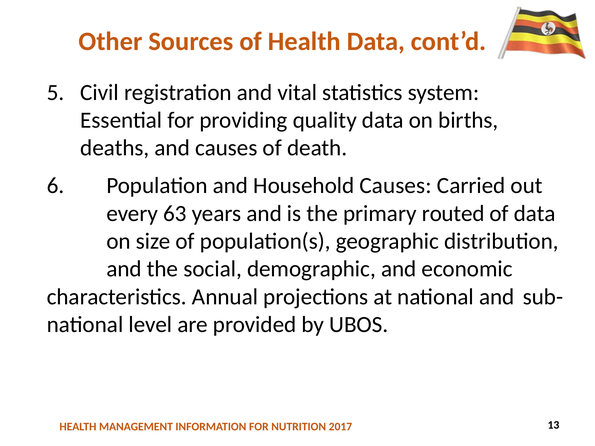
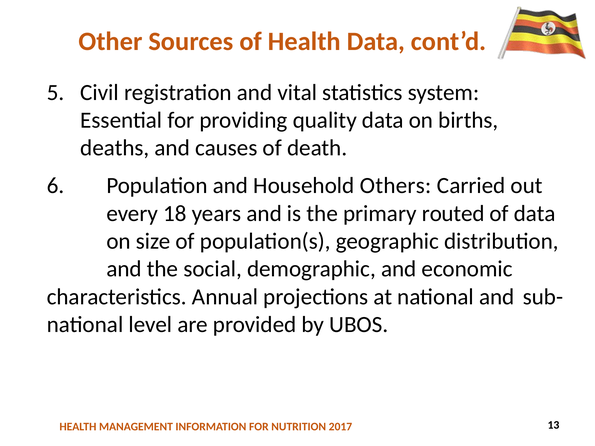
Household Causes: Causes -> Others (396, 186)
63: 63 -> 18 (175, 214)
